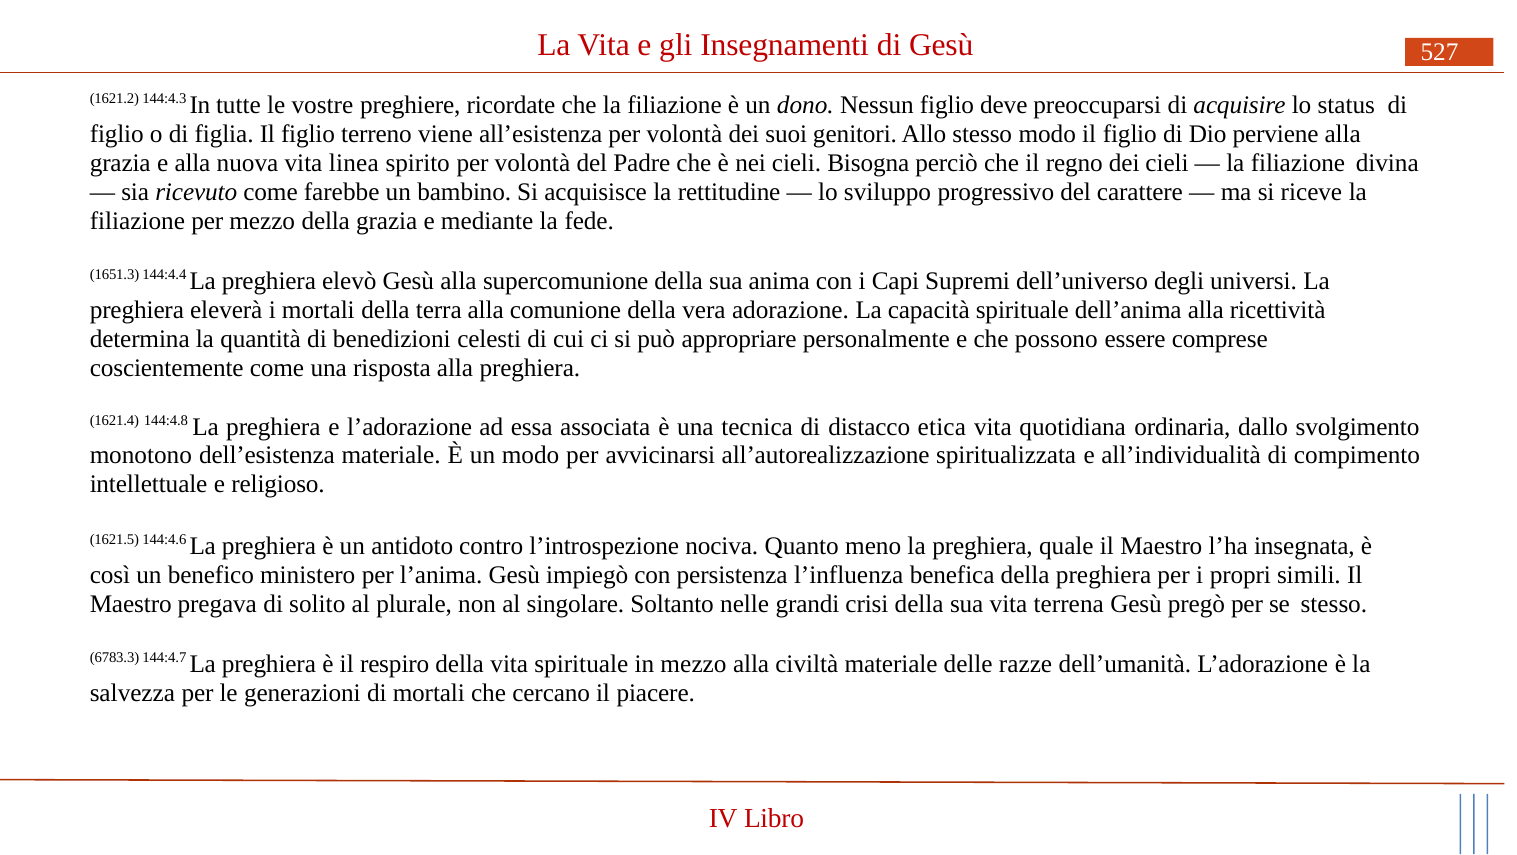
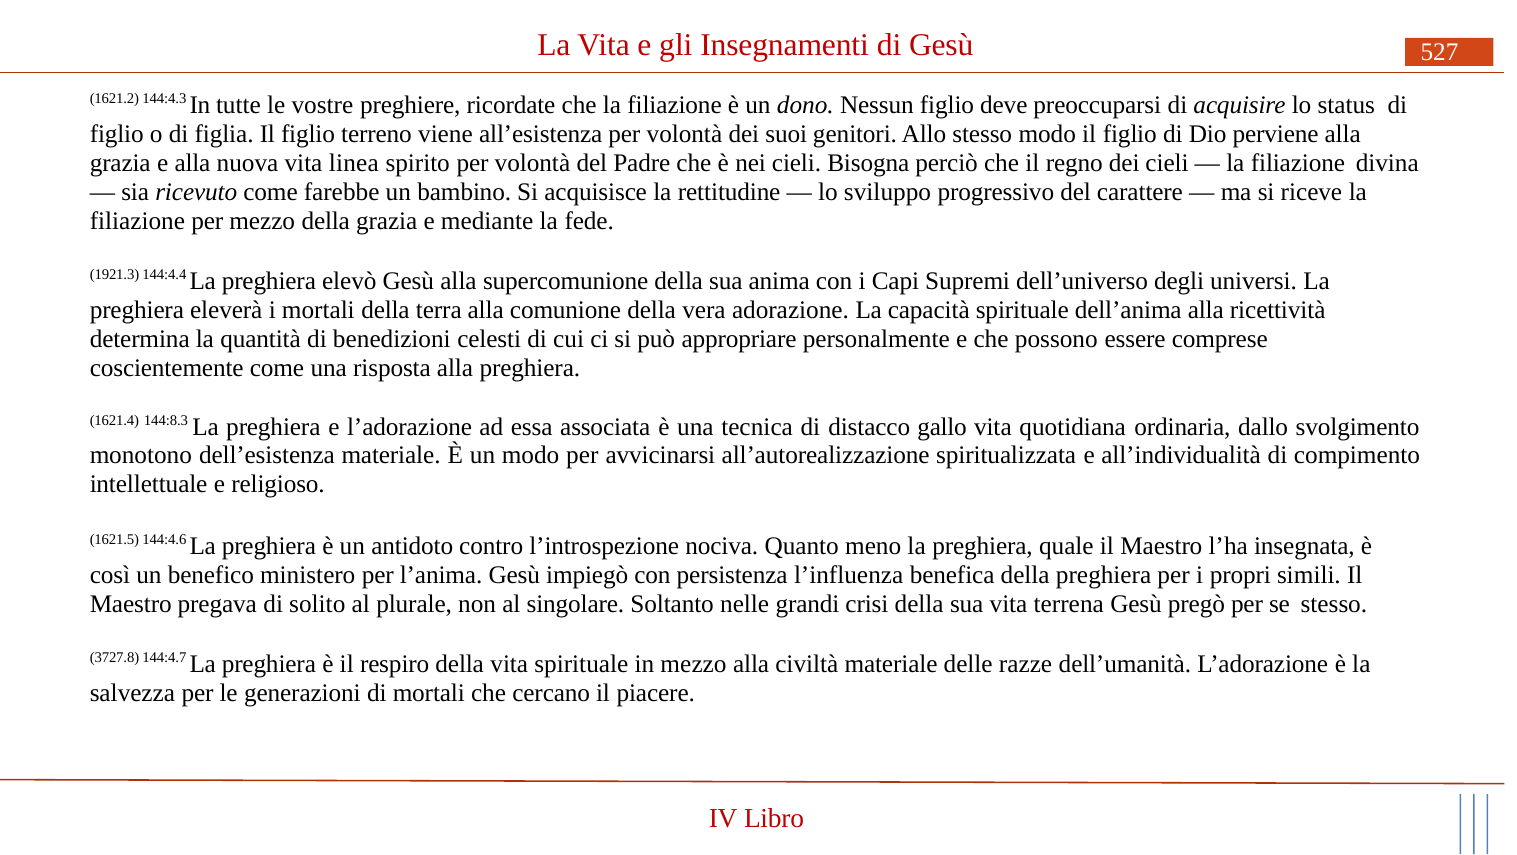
1651.3: 1651.3 -> 1921.3 (114, 275)
144:4.8: 144:4.8 -> 144:8.3 (166, 420)
etica: etica -> gallo (942, 426)
6783.3: 6783.3 -> 3727.8 (114, 657)
